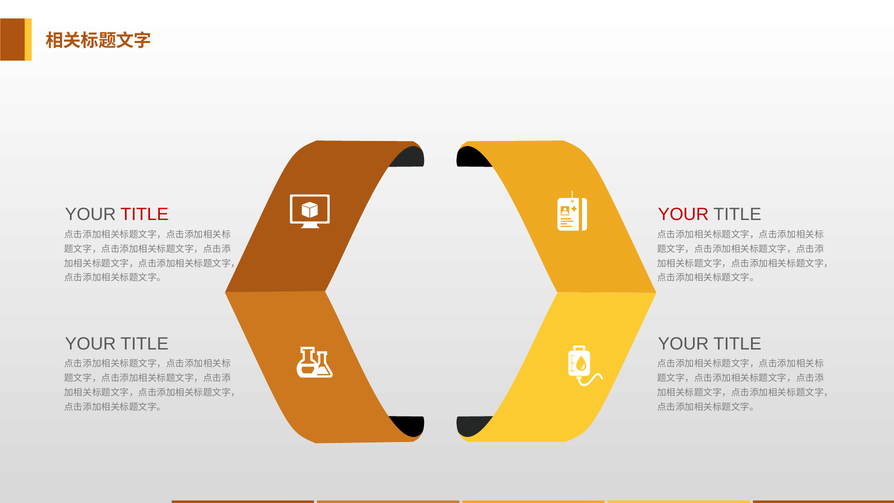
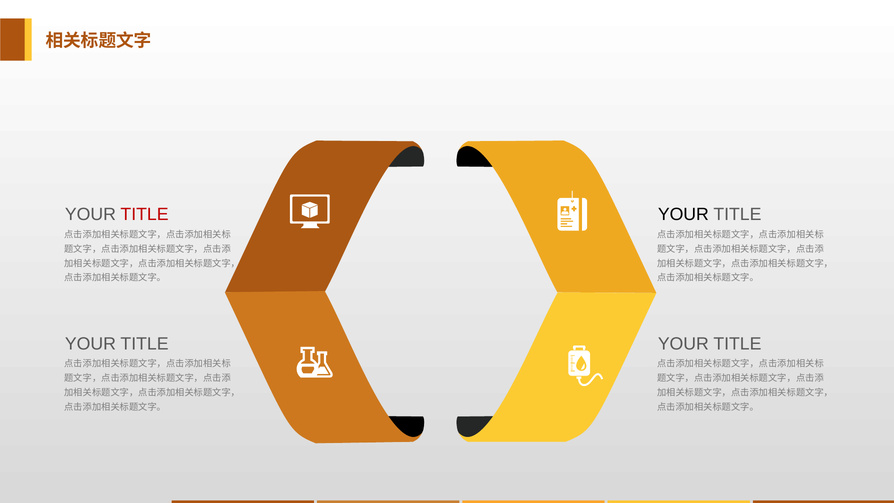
YOUR colour: red -> black (683, 214)
